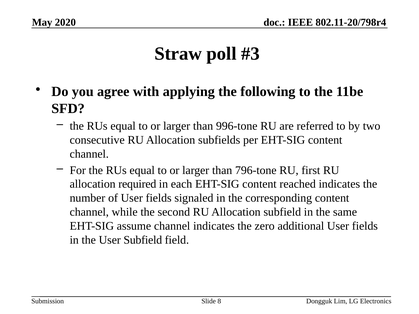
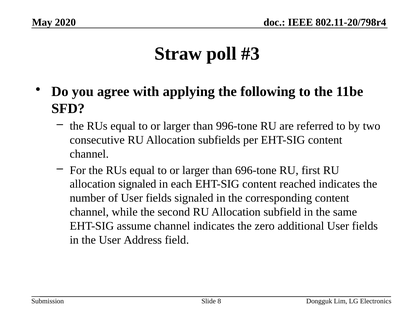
796-tone: 796-tone -> 696-tone (256, 170)
allocation required: required -> signaled (137, 184)
User Subfield: Subfield -> Address (143, 240)
